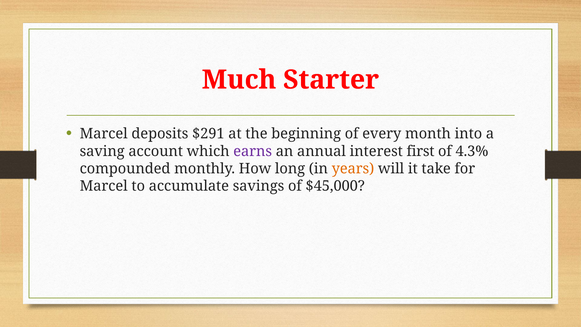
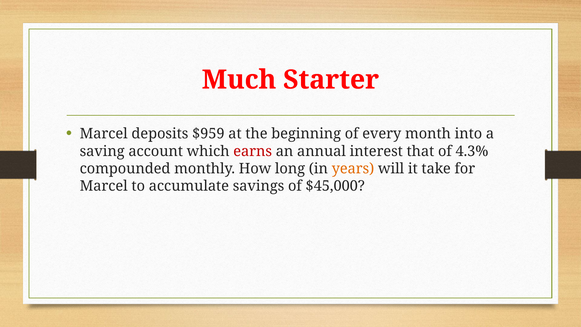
$291: $291 -> $959 (208, 134)
earns colour: purple -> red (253, 151)
first: first -> that (420, 151)
